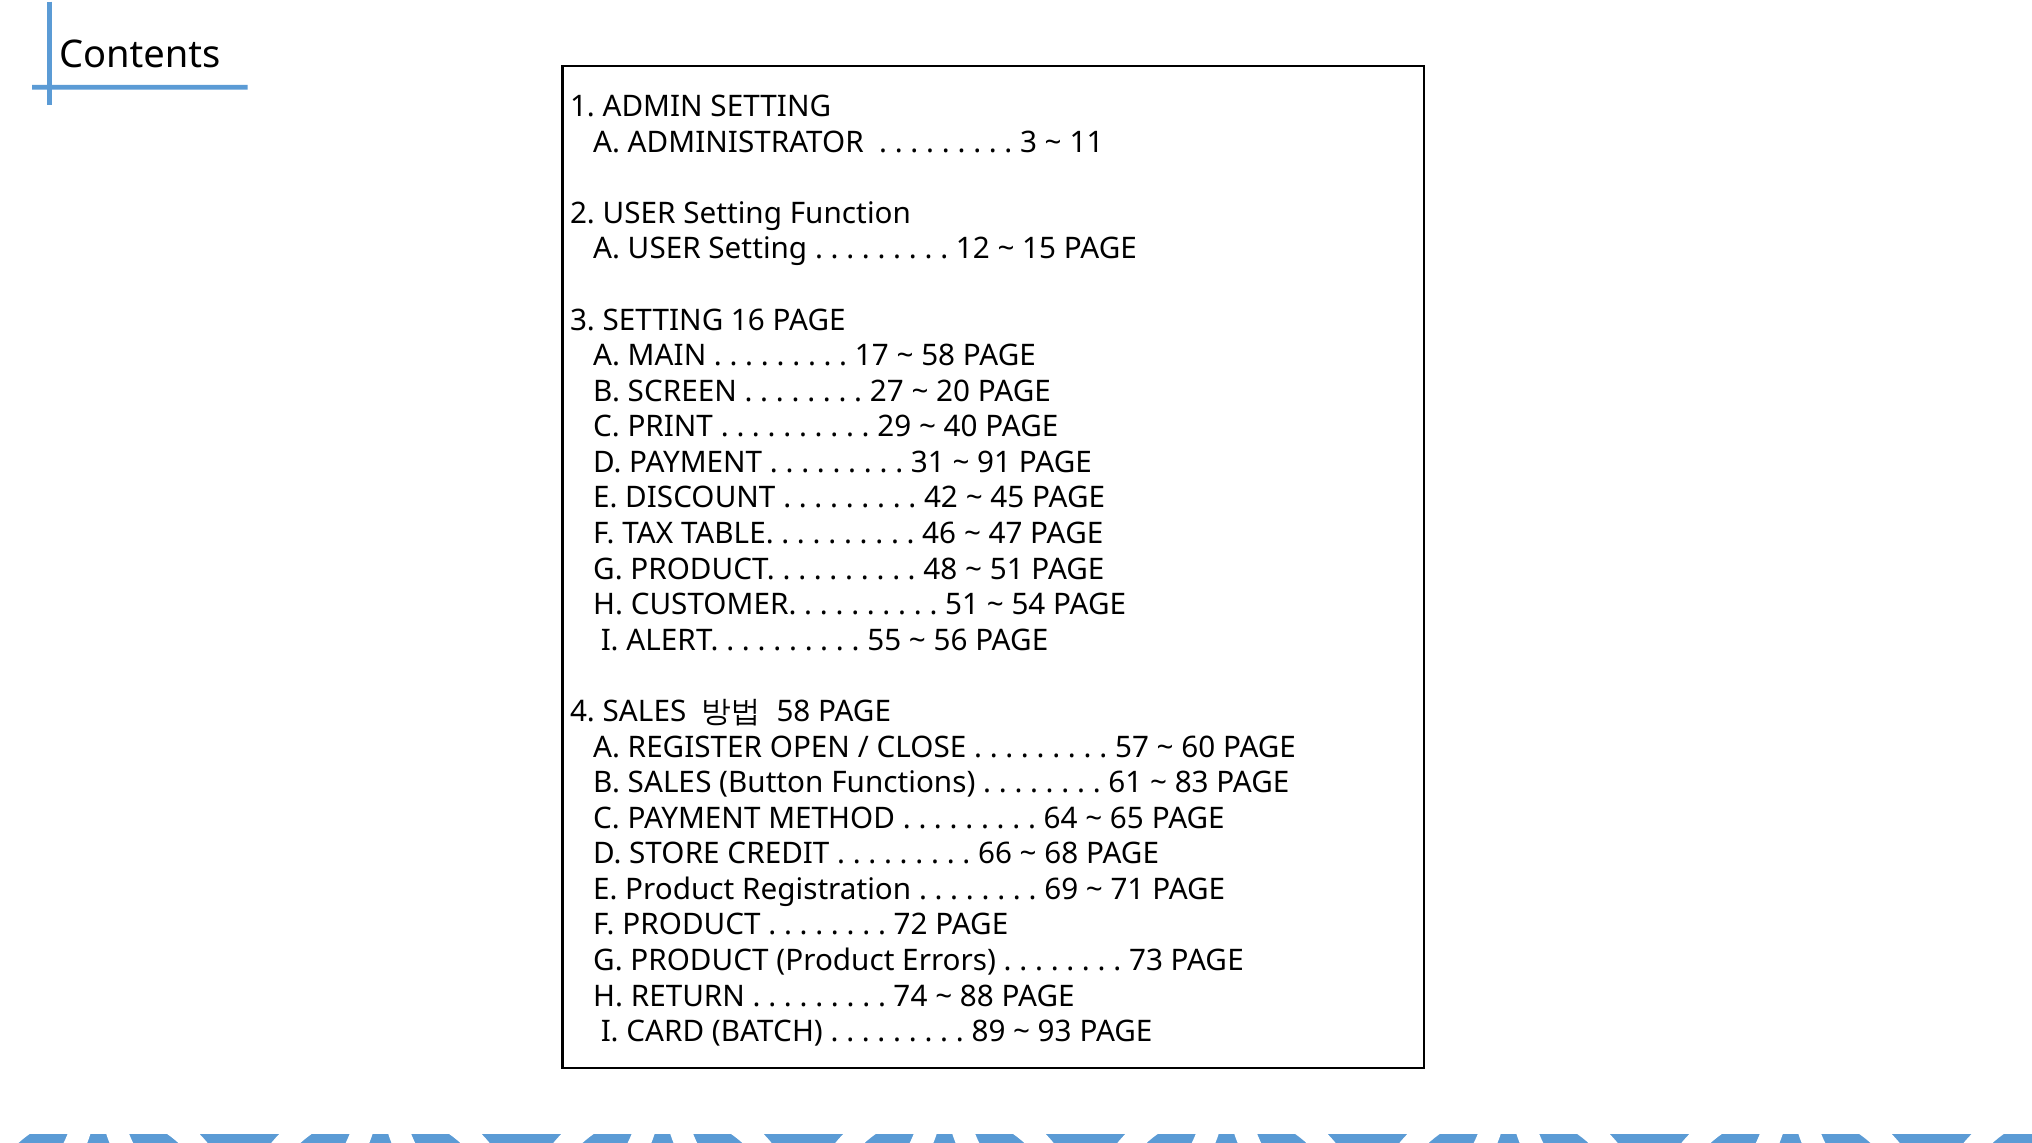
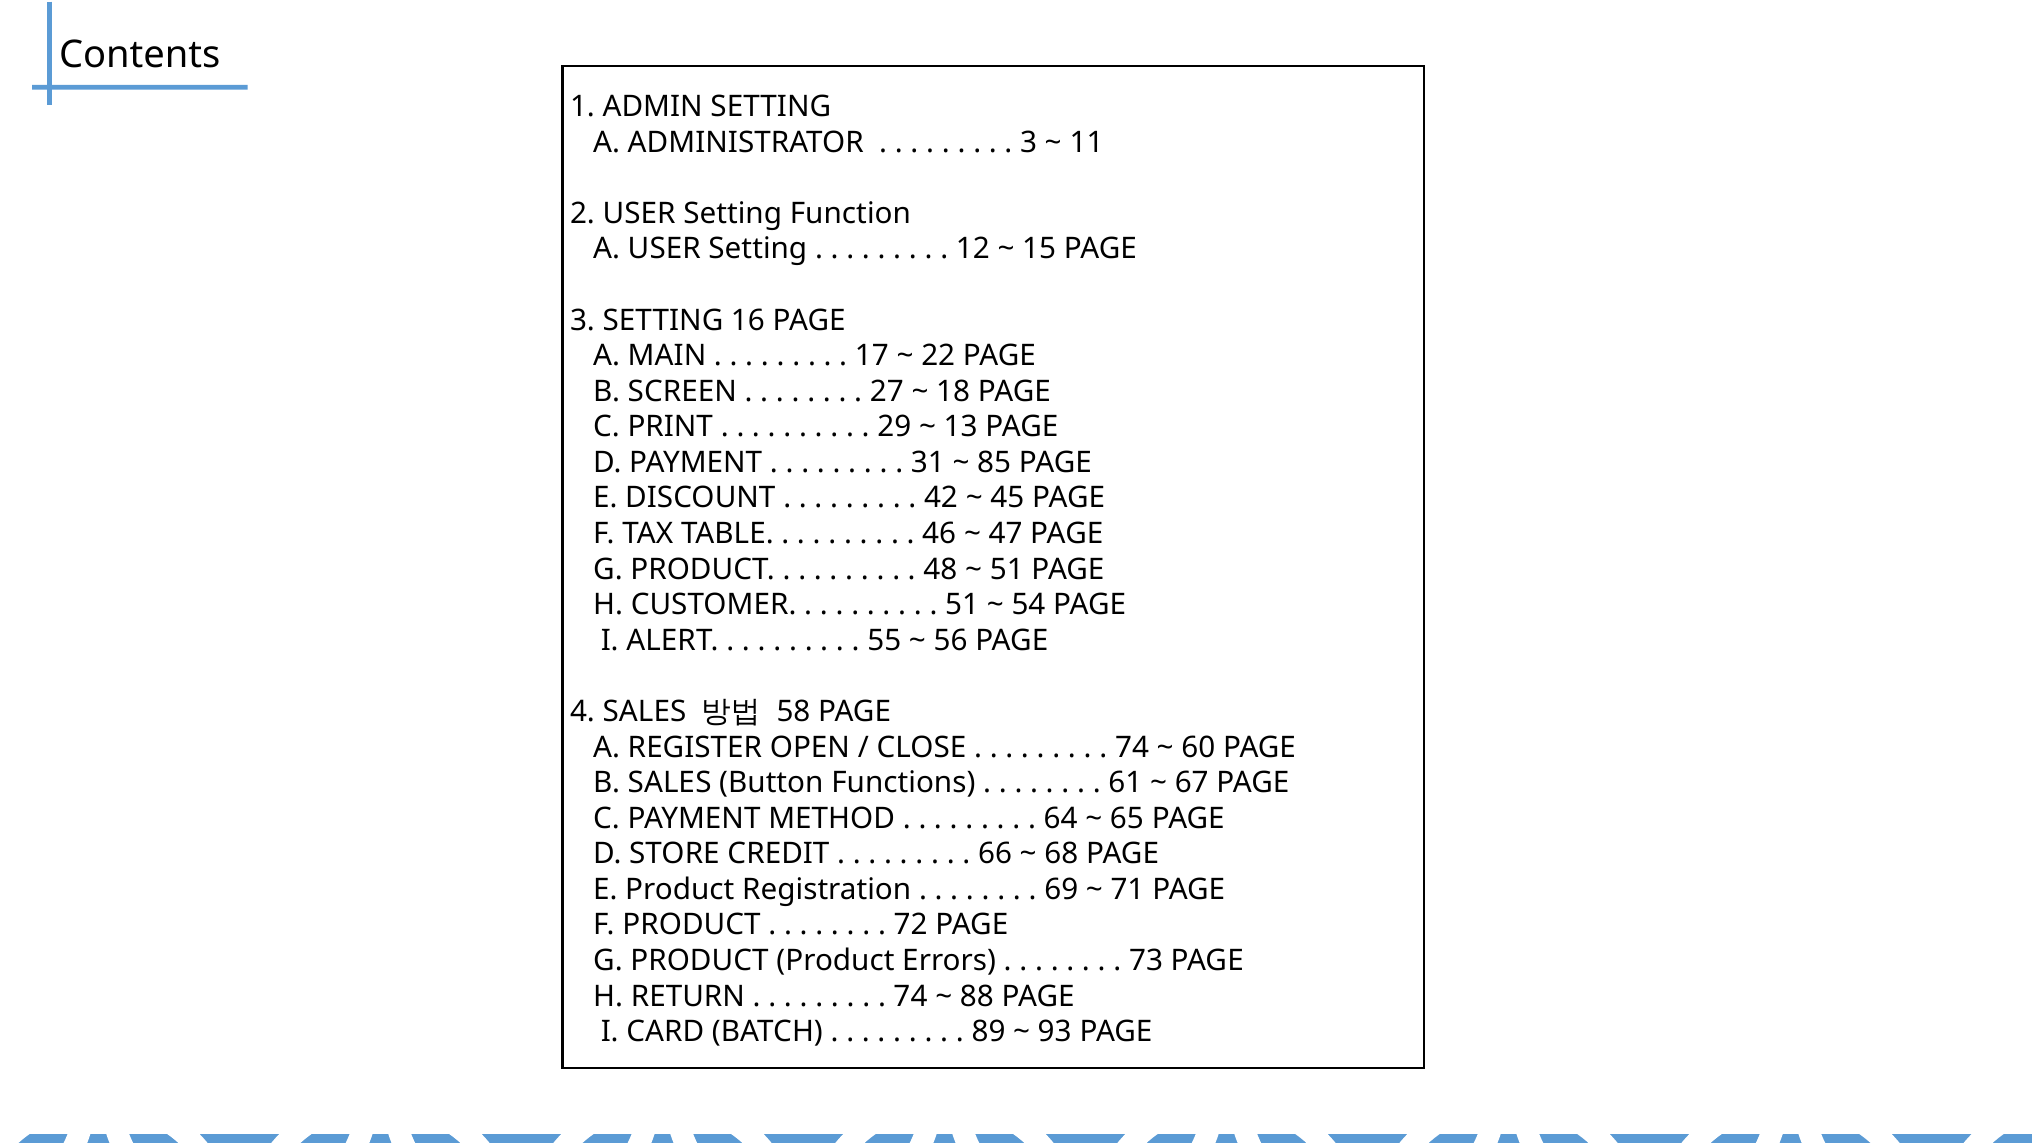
58: 58 -> 22 (938, 356)
20: 20 -> 18 (953, 391)
40: 40 -> 13 (961, 427)
91: 91 -> 85 (994, 463)
57: 57 -> 74 (1132, 747)
83: 83 -> 67 (1192, 783)
